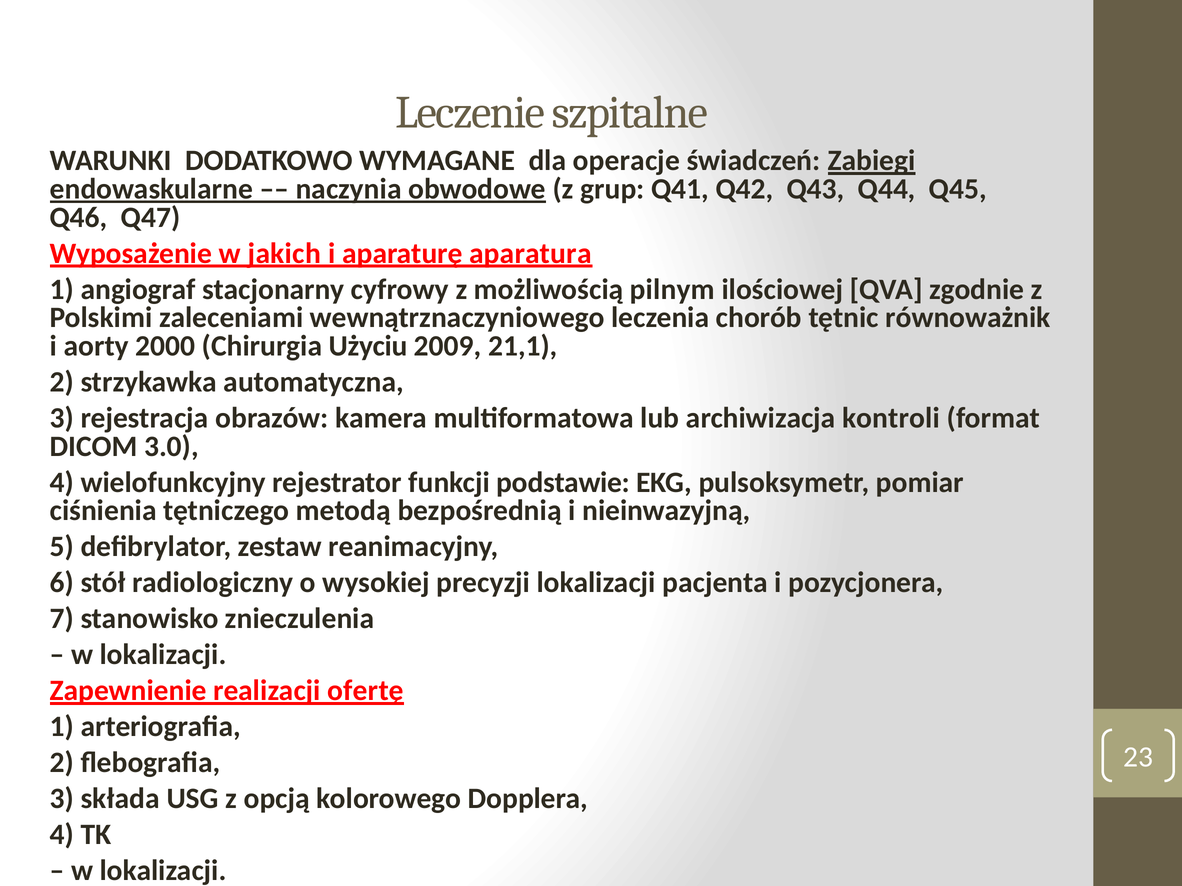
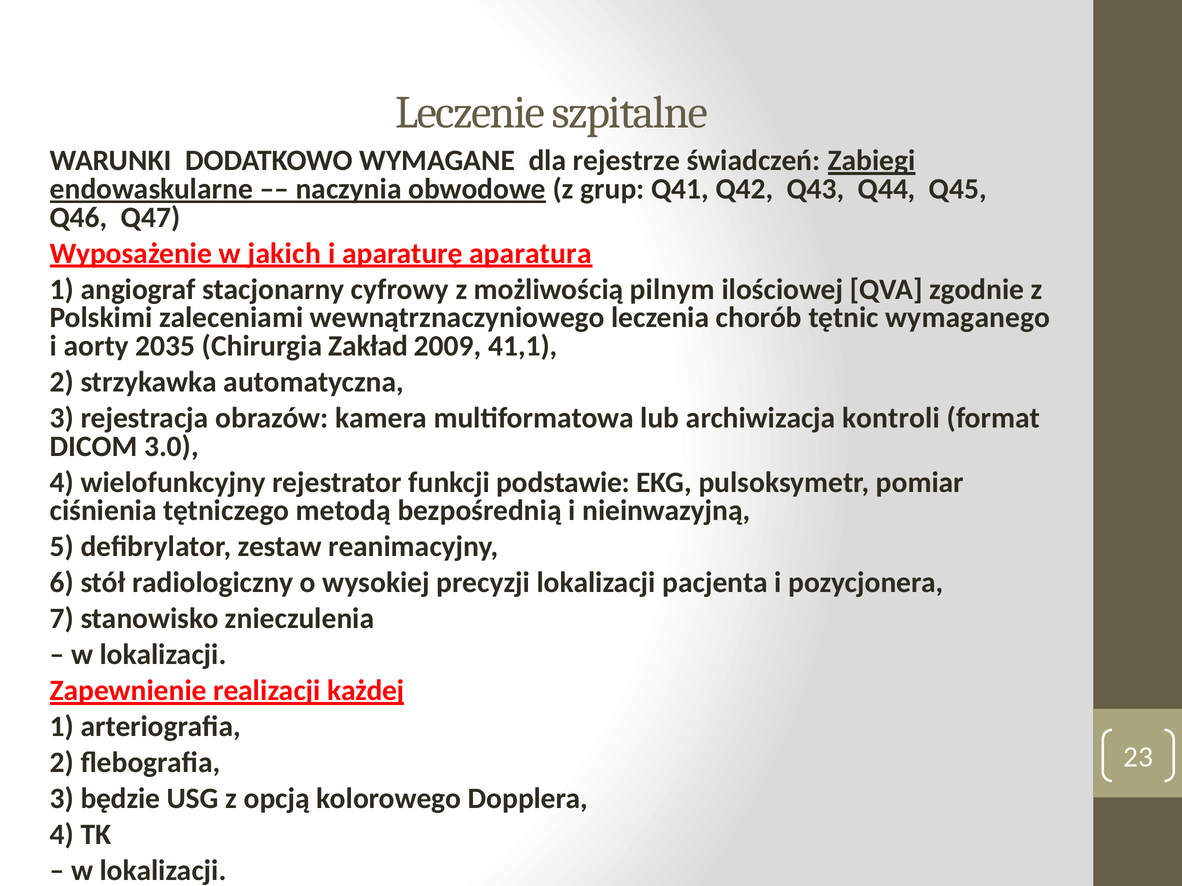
operacje: operacje -> rejestrze (626, 161)
równoważnik: równoważnik -> wymaganego (968, 318)
2000: 2000 -> 2035 (165, 346)
Użyciu: Użyciu -> Zakład (368, 346)
21,1: 21,1 -> 41,1 (523, 346)
ofertę: ofertę -> każdej (366, 691)
składa: składa -> będzie (120, 799)
